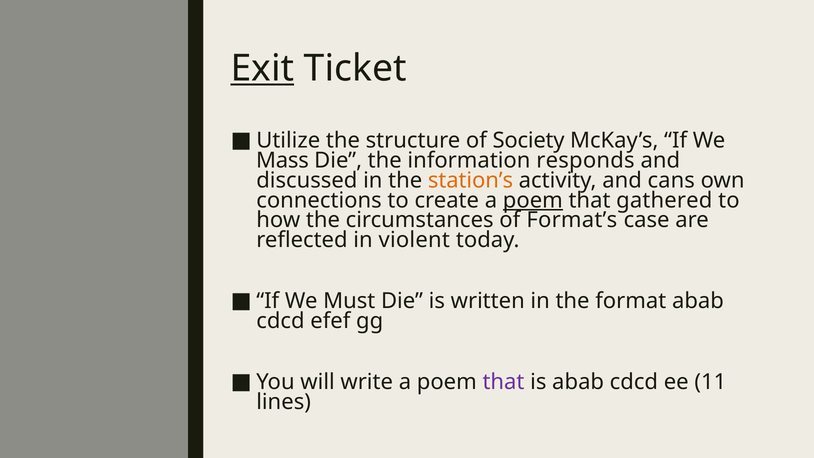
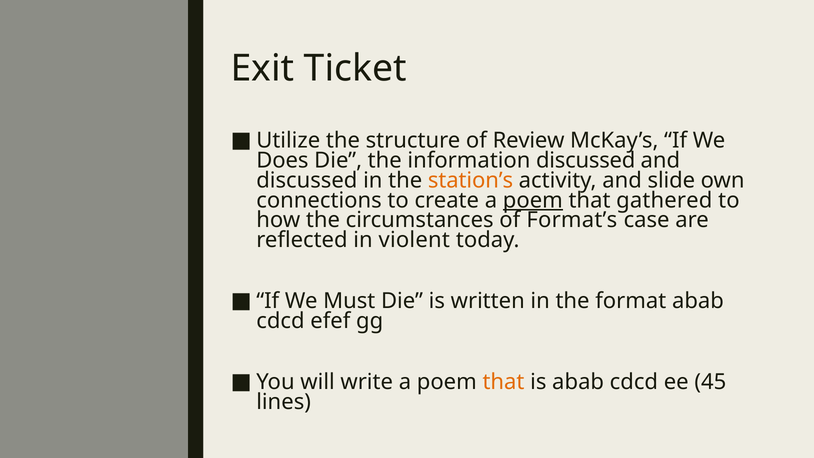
Exit underline: present -> none (262, 68)
Society: Society -> Review (529, 141)
Mass: Mass -> Does (282, 160)
information responds: responds -> discussed (586, 160)
cans: cans -> slide (671, 180)
that colour: purple -> orange (503, 382)
11: 11 -> 45 (710, 382)
